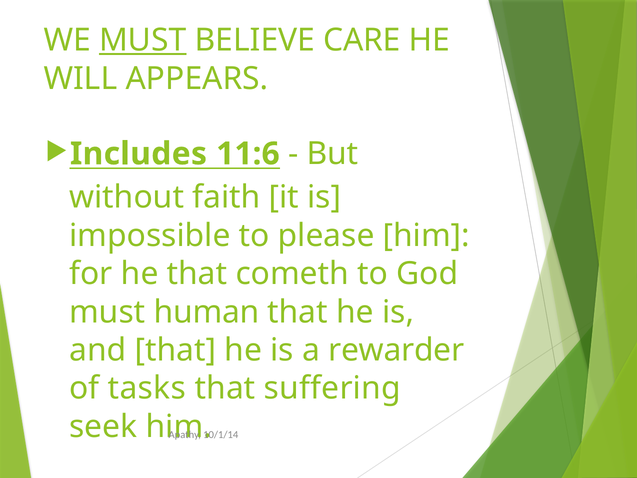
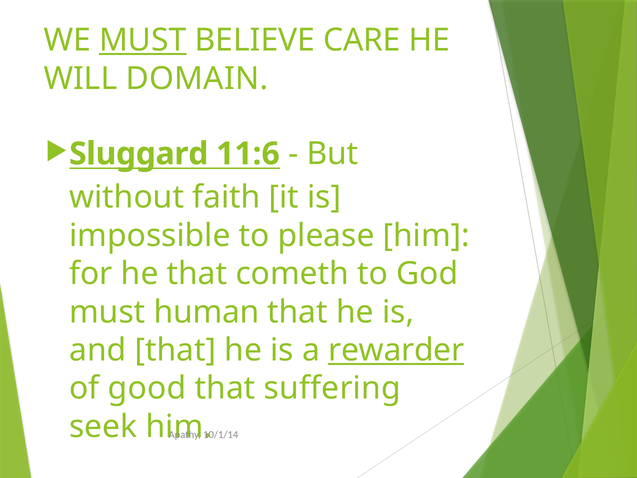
APPEARS: APPEARS -> DOMAIN (197, 79)
Includes: Includes -> Sluggard (139, 154)
rewarder underline: none -> present (396, 350)
tasks: tasks -> good (147, 388)
